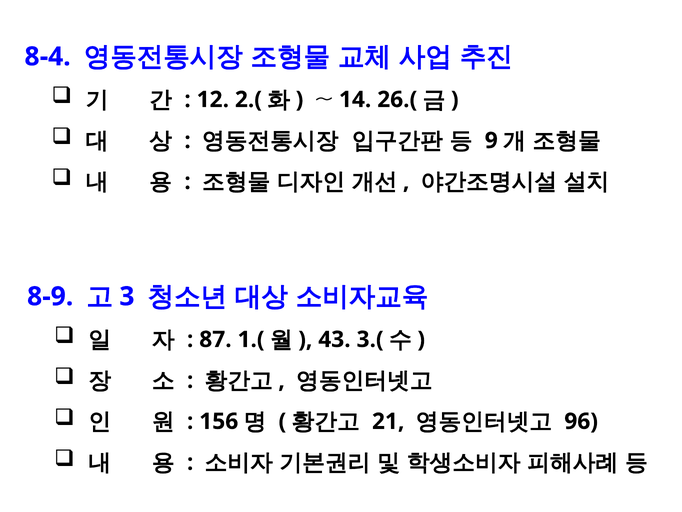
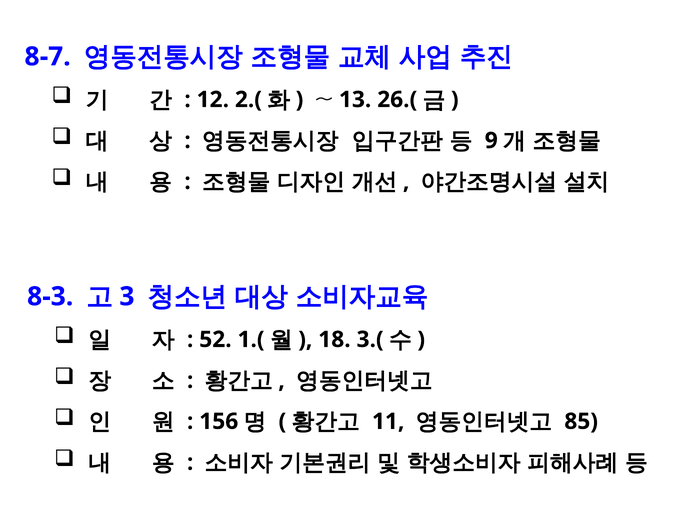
8-4: 8-4 -> 8-7 (48, 57)
14: 14 -> 13 (355, 99)
8-9: 8-9 -> 8-3 (50, 296)
87: 87 -> 52 (215, 339)
43: 43 -> 18 (334, 339)
21: 21 -> 11 (388, 421)
96: 96 -> 85 (581, 421)
